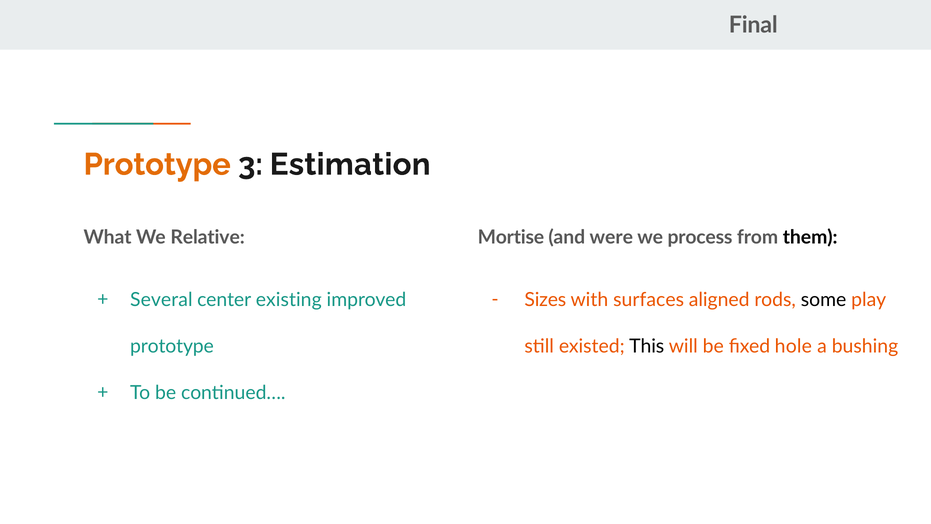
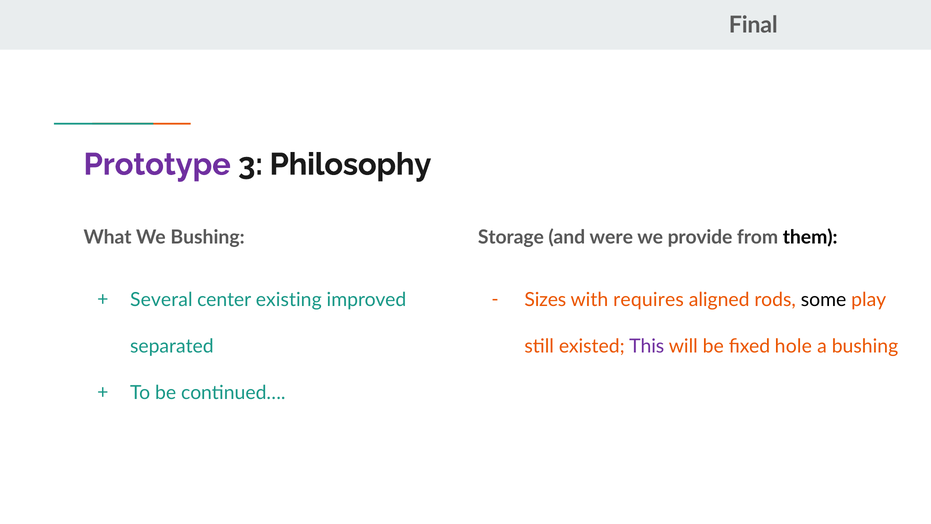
Prototype colour: orange -> purple (157, 164)
Estimation: Estimation -> Philosophy (350, 164)
We Relative: Relative -> Bushing (208, 237)
Mortise: Mortise -> Storage (511, 237)
process: process -> provide (700, 237)
surfaces: surfaces -> requires (649, 300)
prototype: prototype -> separated (172, 346)
This colour: black -> purple (647, 346)
